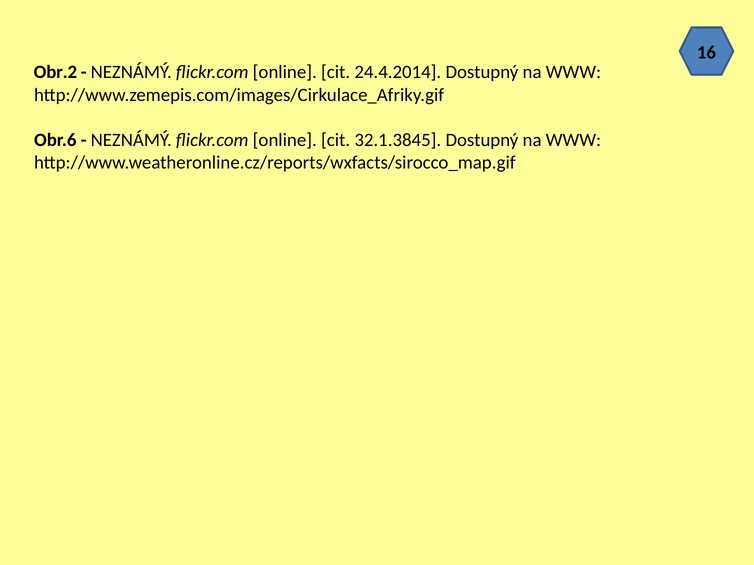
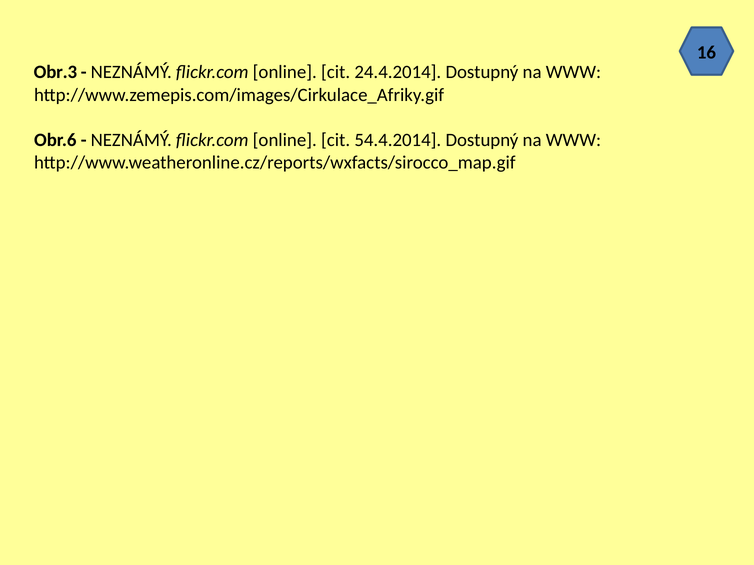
Obr.2: Obr.2 -> Obr.3 (55, 72)
32.1.3845: 32.1.3845 -> 54.4.2014 (398, 140)
